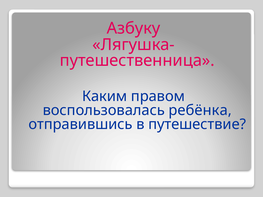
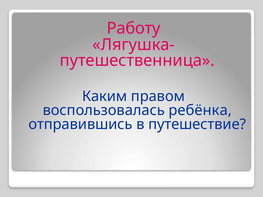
Азбуку: Азбуку -> Работу (134, 28)
